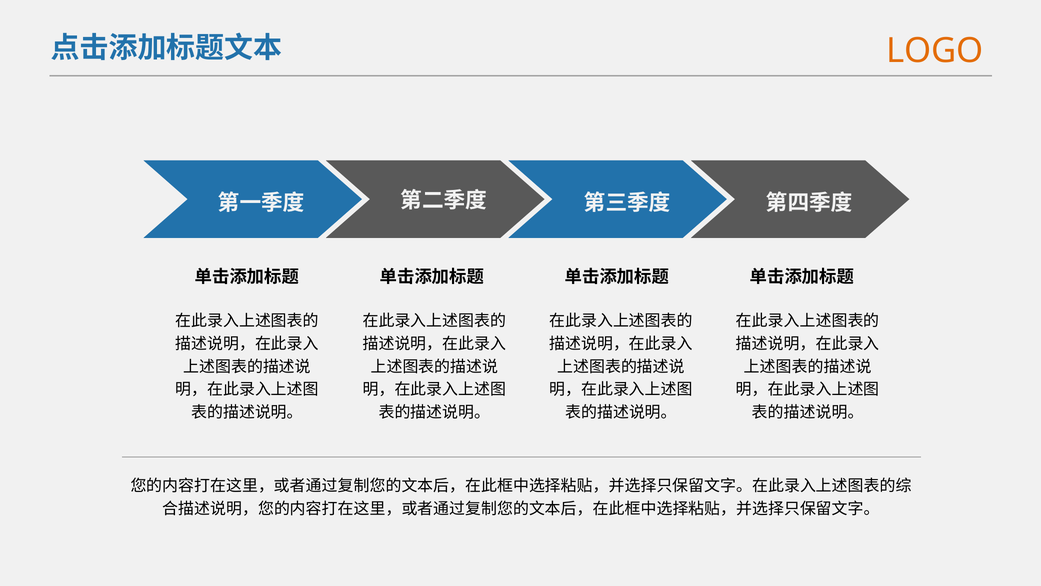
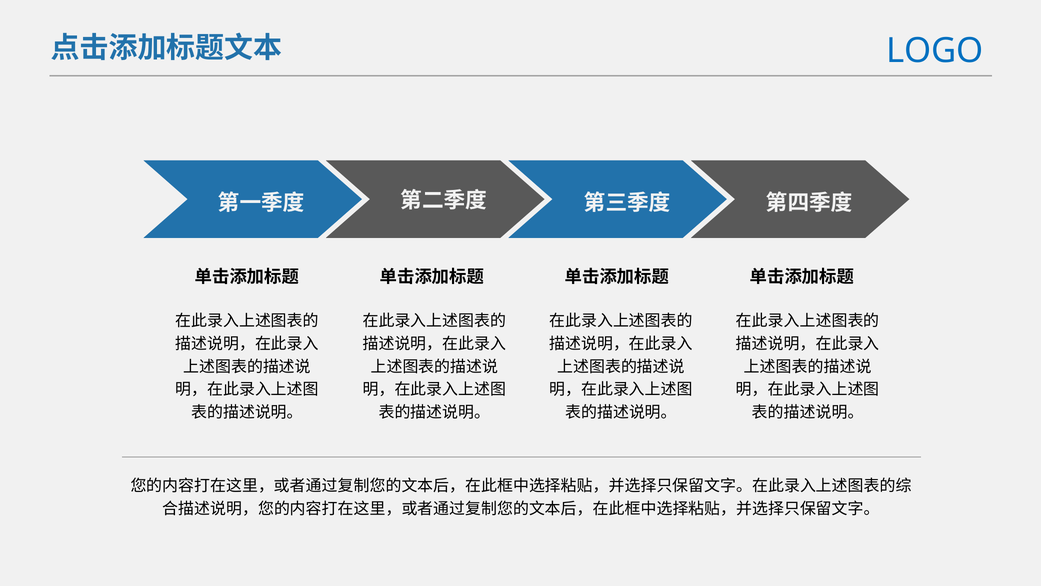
LOGO colour: orange -> blue (935, 51)
